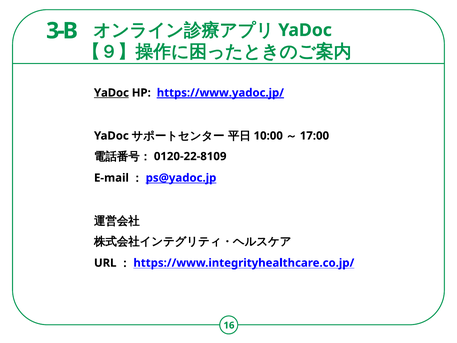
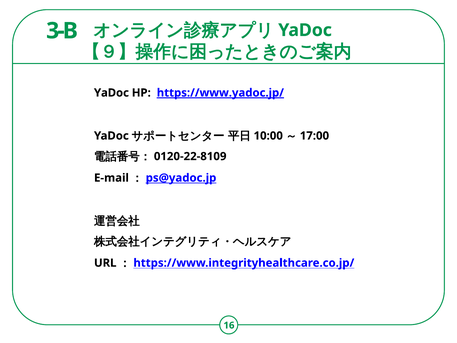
YaDoc underline: present -> none (111, 93)
